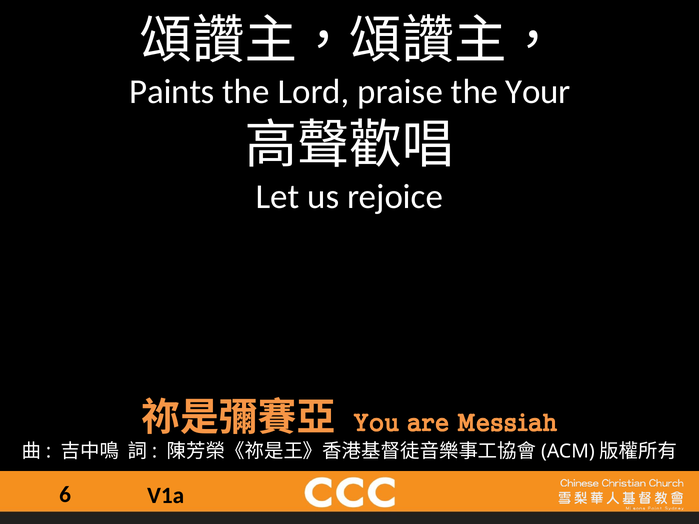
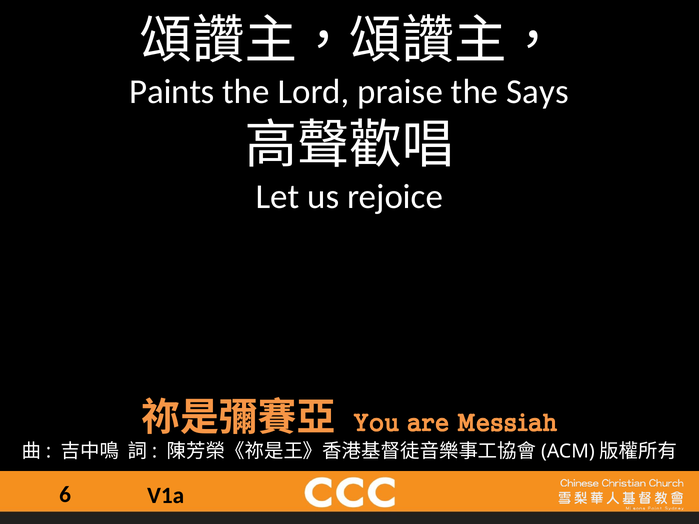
Your: Your -> Says (538, 92)
